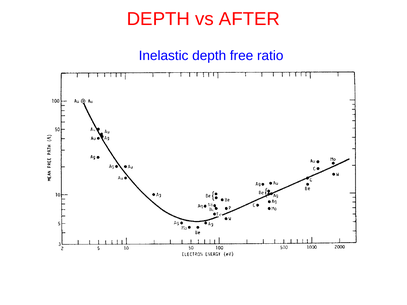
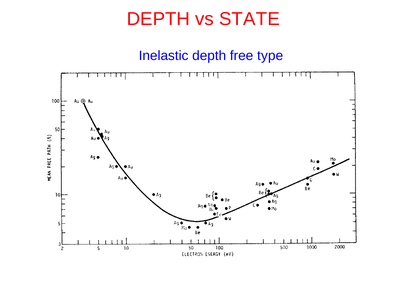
AFTER: AFTER -> STATE (249, 19)
ratio: ratio -> type (270, 56)
